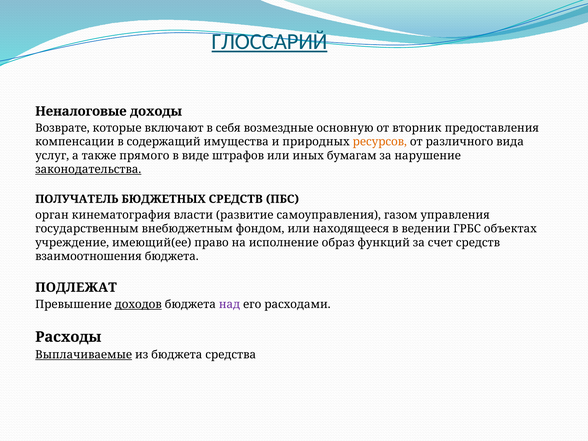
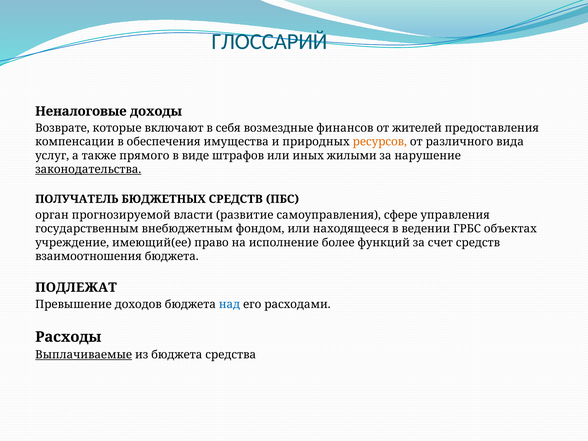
ГЛОССАРИЙ underline: present -> none (270, 42)
основную: основную -> финансов (345, 128)
вторник: вторник -> жителей (417, 128)
содержащий: содержащий -> обеспечения (164, 142)
бумагам: бумагам -> жилыми (352, 156)
кинематография: кинематография -> прогнозируемой (121, 215)
газом: газом -> сфере (401, 215)
образ: образ -> более (338, 243)
доходов underline: present -> none (138, 304)
над colour: purple -> blue (229, 304)
